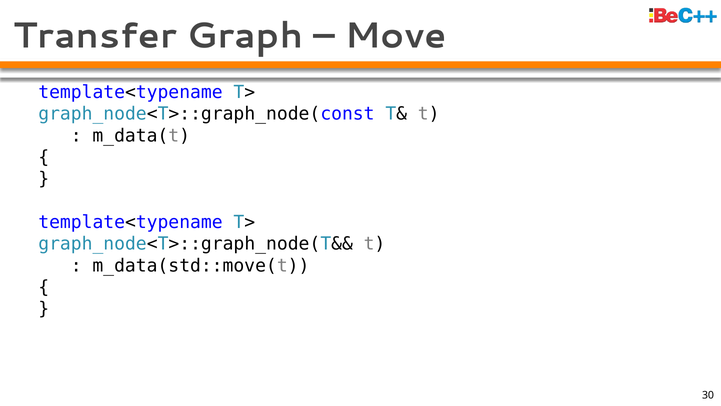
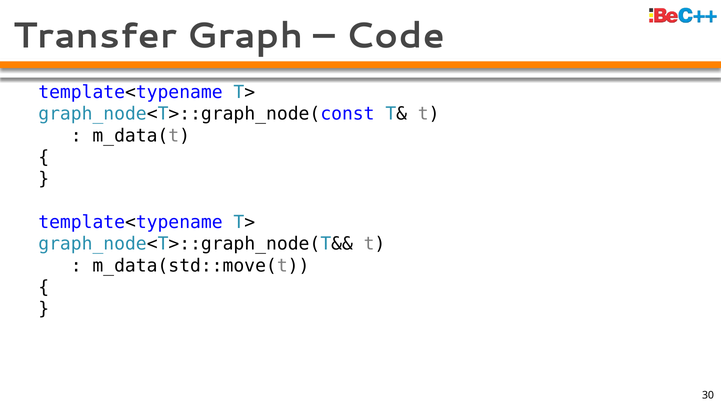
Move: Move -> Code (395, 36)
